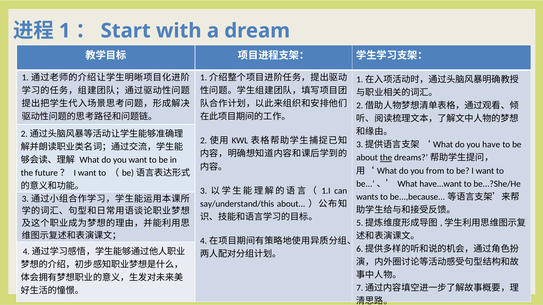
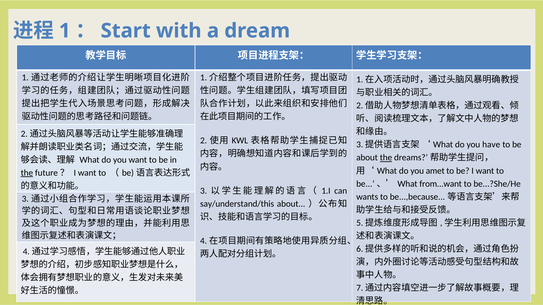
from: from -> amet (435, 171)
the underline: none -> present (27, 173)
have...want: have...want -> from...want (441, 184)
